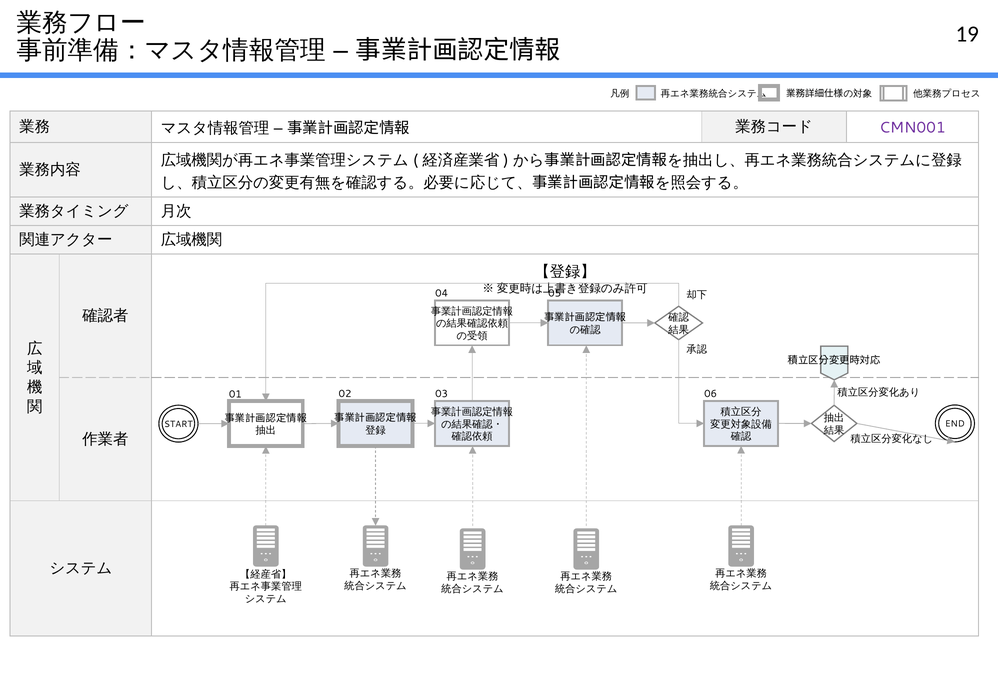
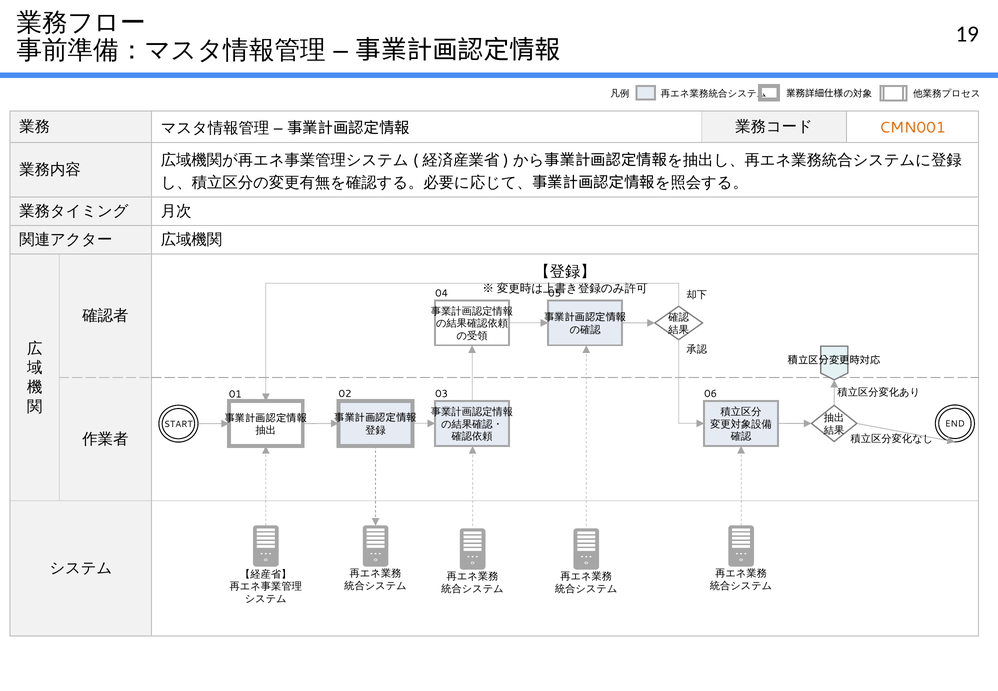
CMN001 colour: purple -> orange (912, 128)
